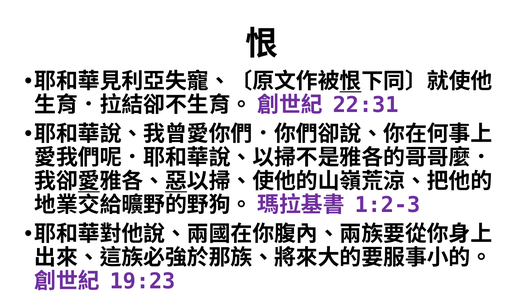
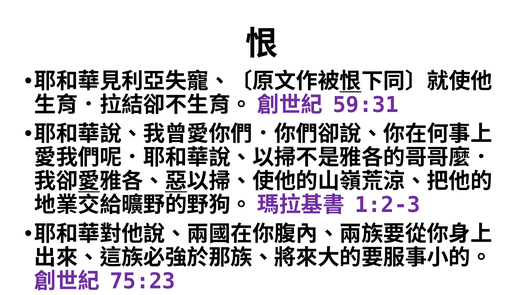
22:31: 22:31 -> 59:31 (366, 105)
19:23: 19:23 -> 75:23 (143, 281)
